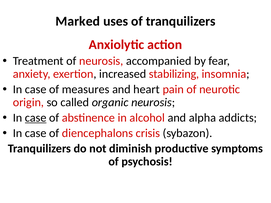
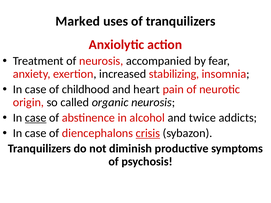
measures: measures -> childhood (86, 89)
alpha: alpha -> twice (202, 118)
crisis underline: none -> present (148, 133)
